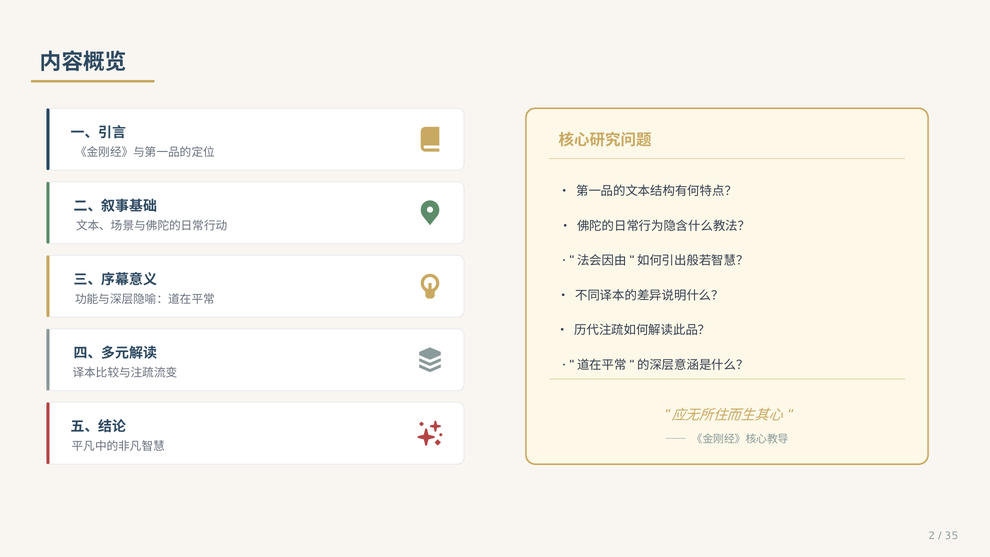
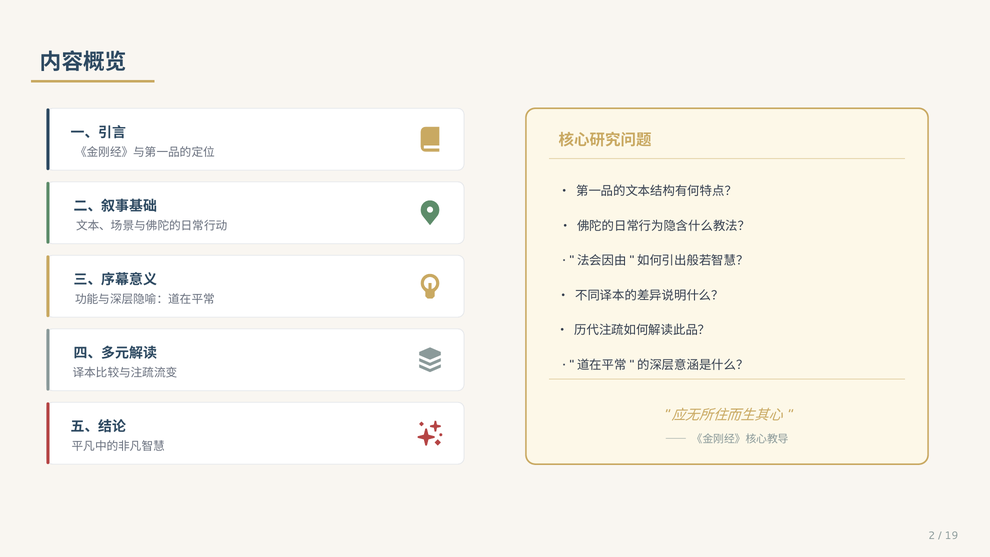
35: 35 -> 19 (951, 536)
